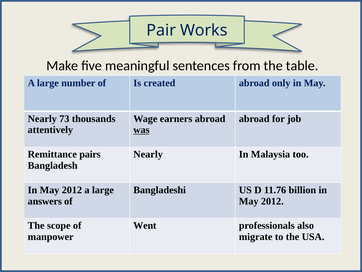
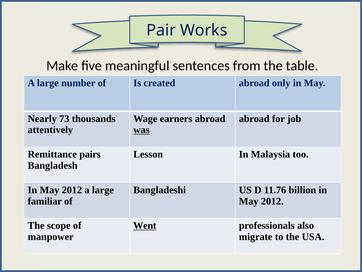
Nearly: Nearly -> Lesson (148, 154)
answers: answers -> familiar (45, 201)
Went underline: none -> present (145, 225)
